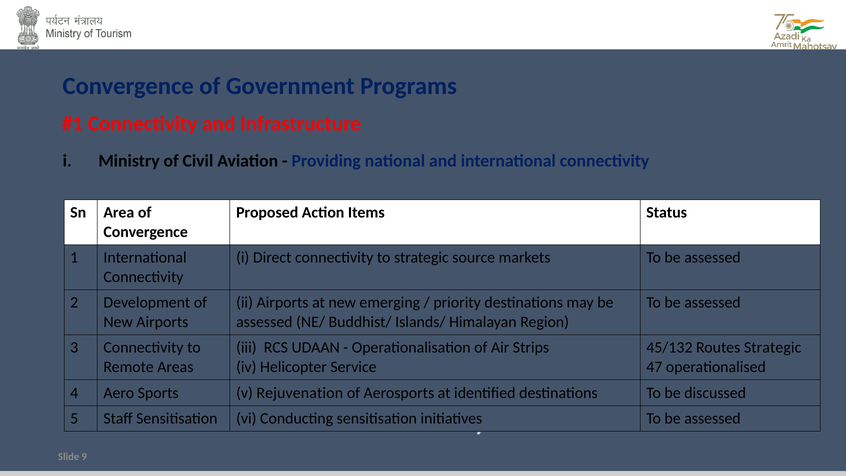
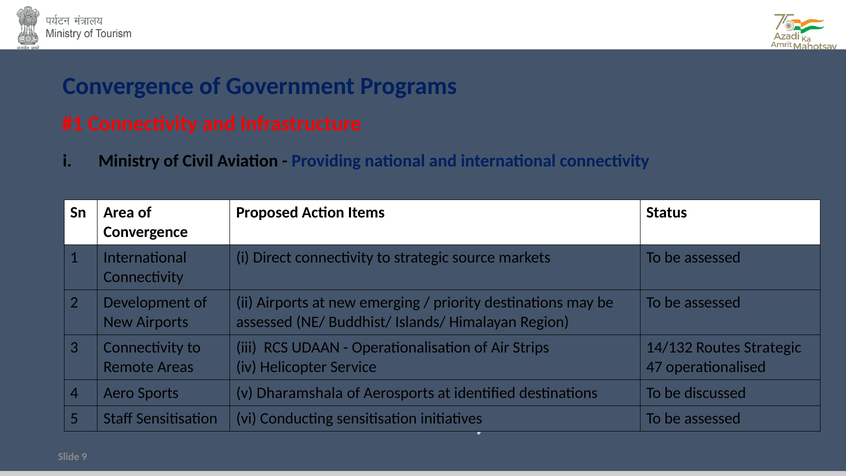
45/132: 45/132 -> 14/132 (669, 348)
Rejuvenation: Rejuvenation -> Dharamshala (300, 393)
